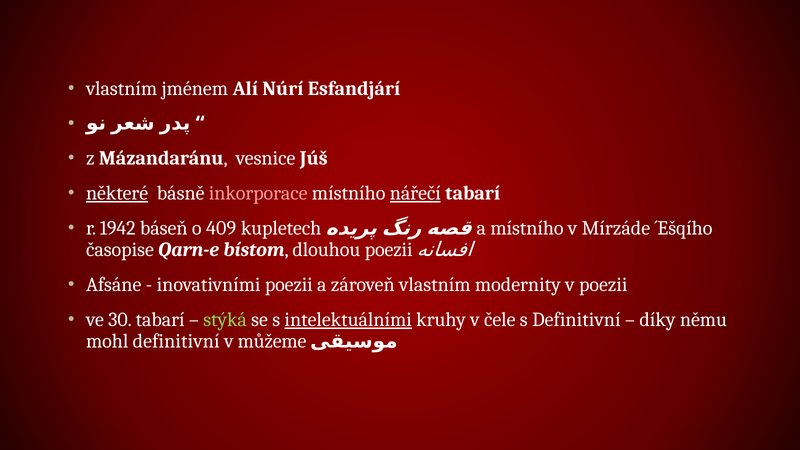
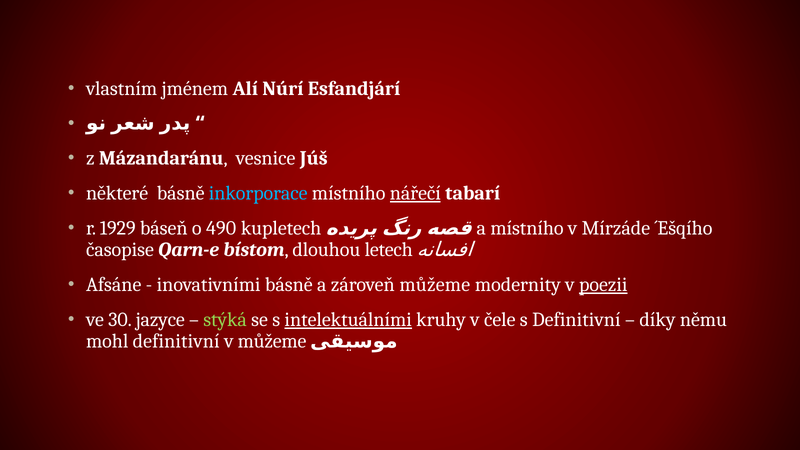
některé underline: present -> none (117, 193)
inkorporace colour: pink -> light blue (258, 193)
1942: 1942 -> 1929 (118, 228)
409: 409 -> 490 (221, 228)
dlouhou poezii: poezii -> letech (389, 250)
inovativními poezii: poezii -> básně (289, 285)
zároveň vlastním: vlastním -> můžeme (435, 285)
poezii underline: none -> present (603, 285)
30 tabarí: tabarí -> jazyce (160, 320)
